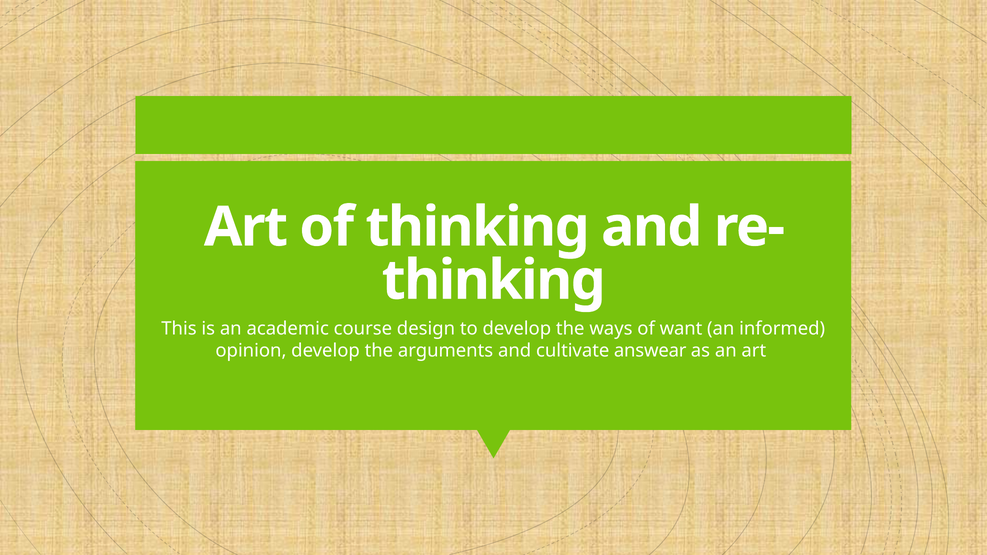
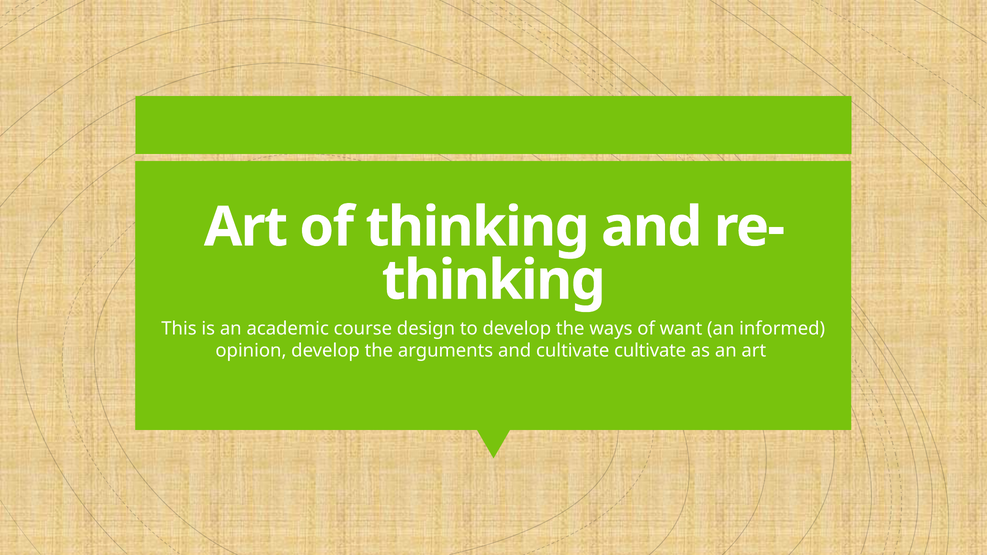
cultivate answear: answear -> cultivate (650, 351)
